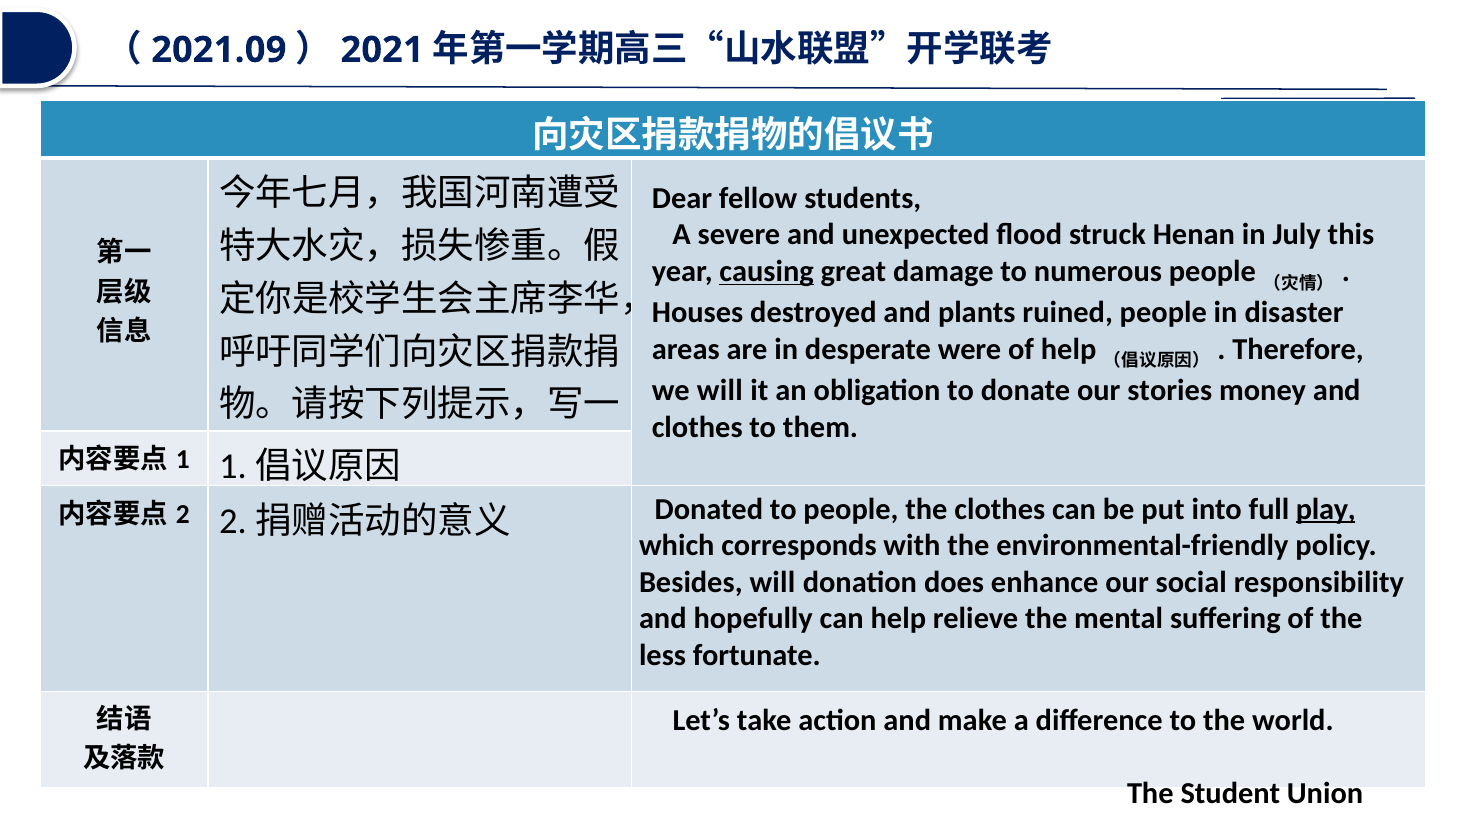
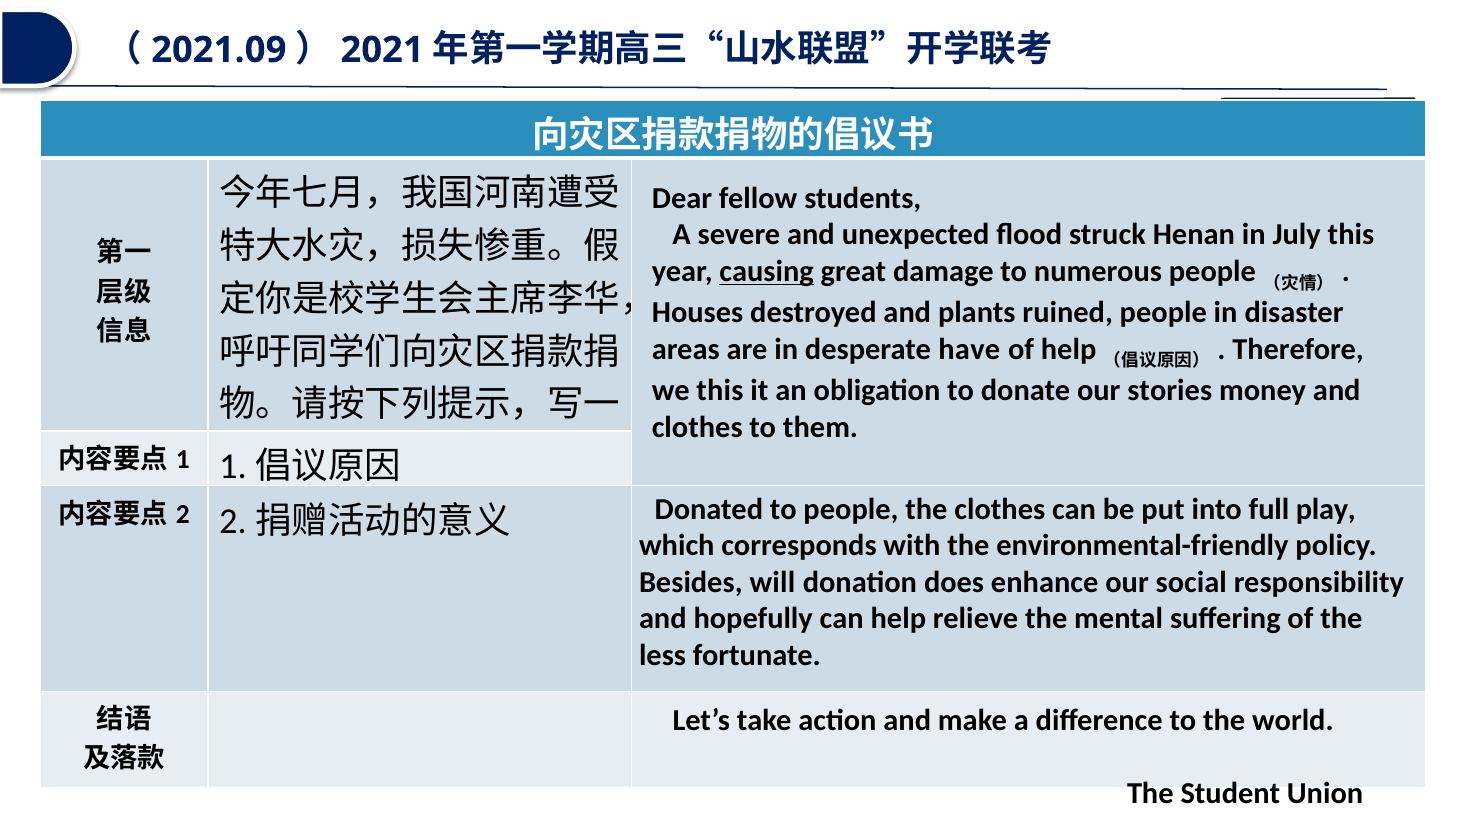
were: were -> have (969, 350)
we will: will -> this (720, 391)
play underline: present -> none (1326, 510)
